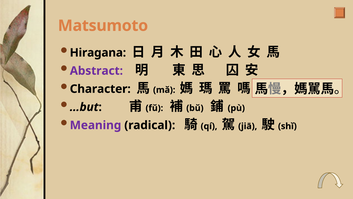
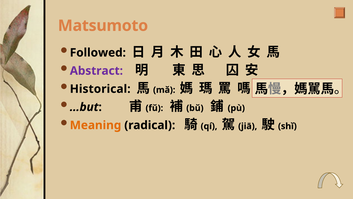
Hiragana: Hiragana -> Followed (98, 53)
Character: Character -> Historical (100, 89)
Meaning colour: purple -> orange (96, 125)
